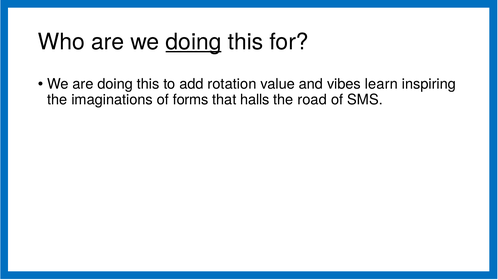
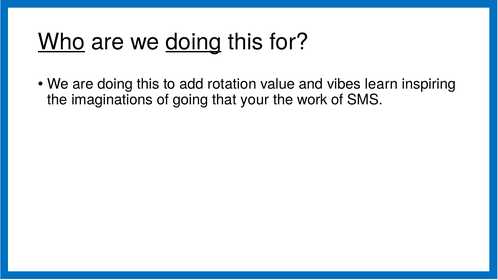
Who underline: none -> present (61, 42)
forms: forms -> going (191, 100)
halls: halls -> your (255, 100)
road: road -> work (312, 100)
